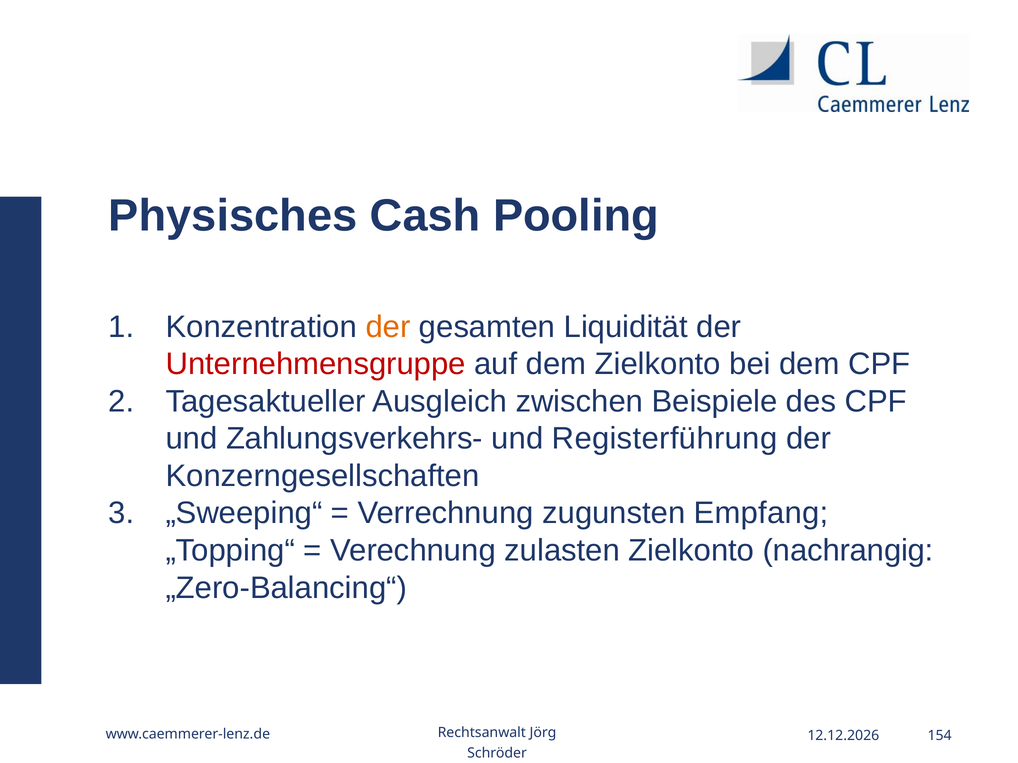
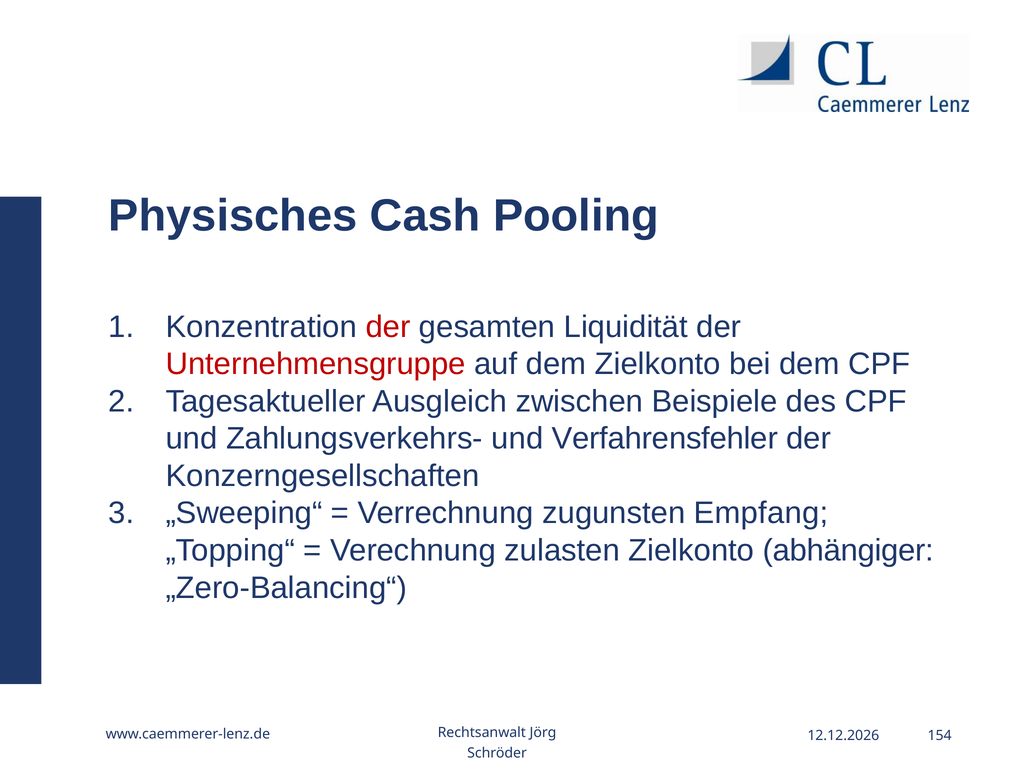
der colour: orange -> red (388, 327)
Registerführung: Registerführung -> Verfahrensfehler (665, 439)
nachrangig: nachrangig -> abhängiger (848, 551)
